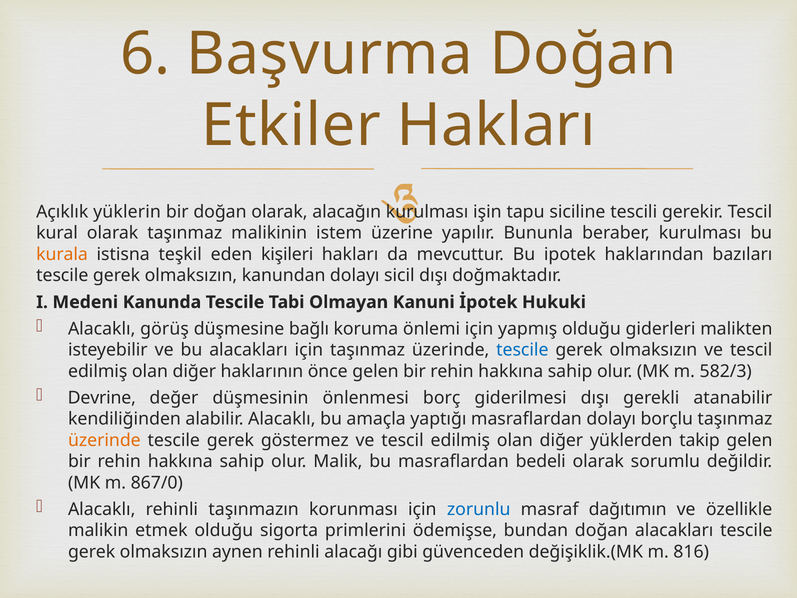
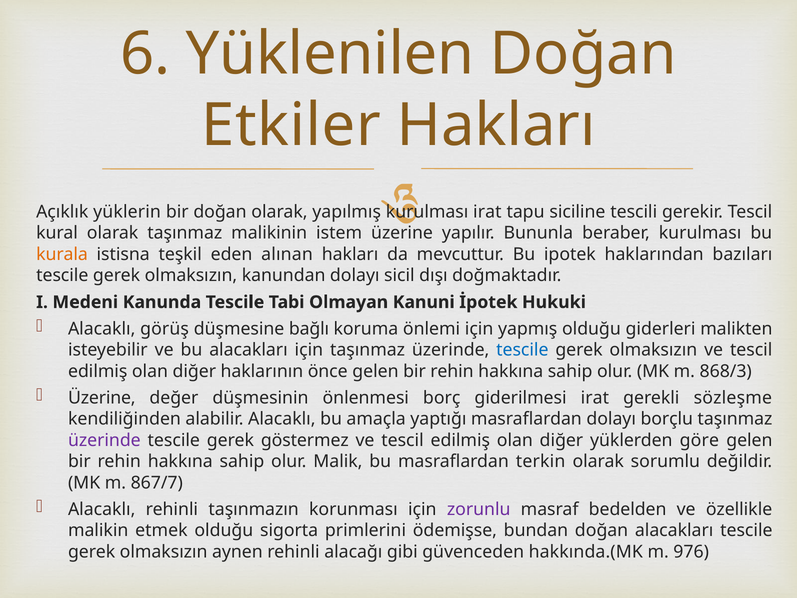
Başvurma: Başvurma -> Yüklenilen (330, 54)
alacağın: alacağın -> yapılmış (347, 212)
işin: işin -> irat (487, 212)
kişileri: kişileri -> alınan (287, 254)
582/3: 582/3 -> 868/3 (726, 371)
Devrine: Devrine -> Üzerine (102, 398)
giderilmesi dışı: dışı -> irat (595, 398)
atanabilir: atanabilir -> sözleşme (733, 398)
üzerinde colour: orange -> purple (104, 440)
takip: takip -> göre (699, 440)
bedeli: bedeli -> terkin (541, 461)
867/0: 867/0 -> 867/7 (157, 483)
zorunlu colour: blue -> purple (479, 509)
dağıtımın: dağıtımın -> bedelden (628, 509)
değişiklik.(MK: değişiklik.(MK -> hakkında.(MK (586, 552)
816: 816 -> 976 (691, 552)
